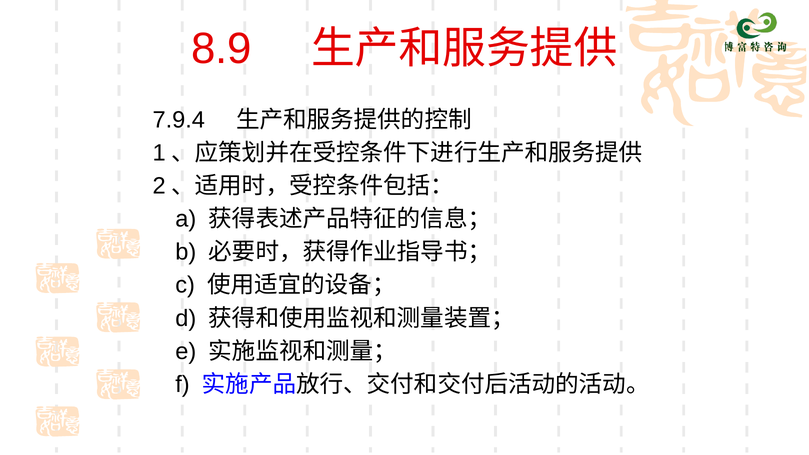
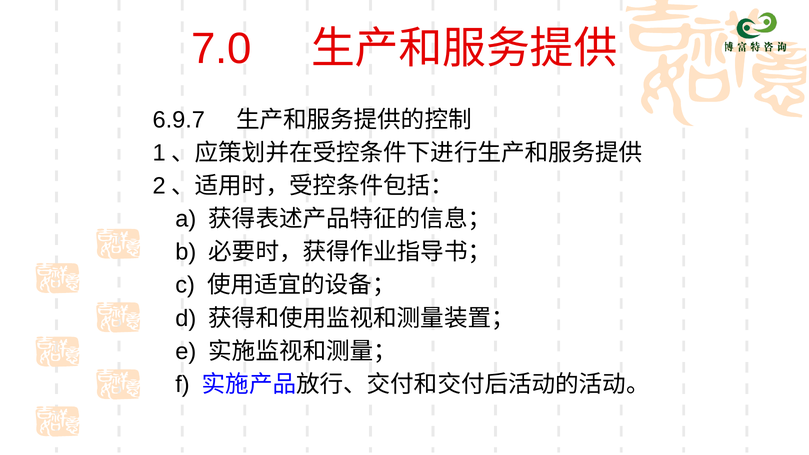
8.9: 8.9 -> 7.0 (221, 49)
7.9.4: 7.9.4 -> 6.9.7 (179, 120)
